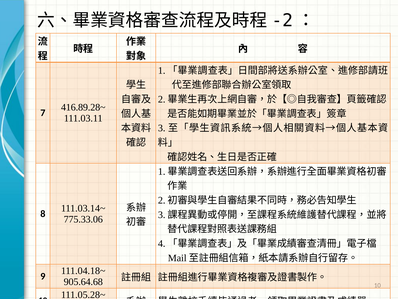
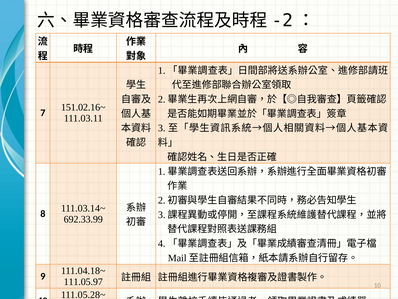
416.89.28~: 416.89.28~ -> 151.02.16~ (83, 107)
775.33.06: 775.33.06 -> 692.33.99 (83, 219)
905.64.68: 905.64.68 -> 111.05.97 (83, 281)
